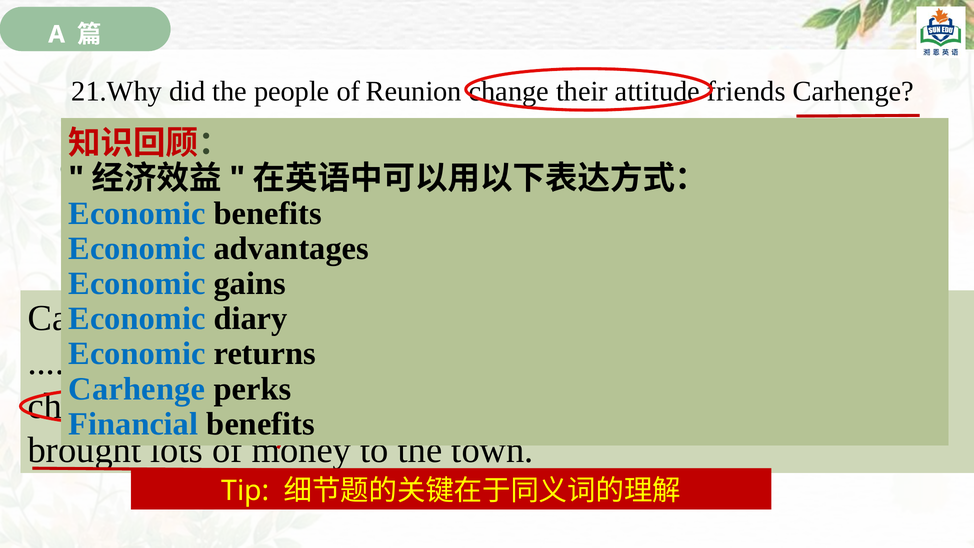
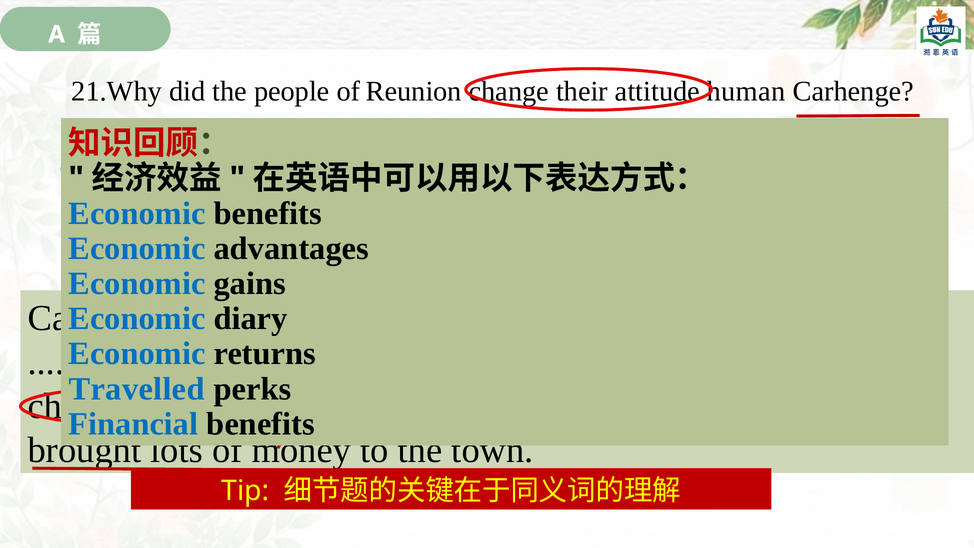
friends: friends -> human (746, 91)
Carhenge: Carhenge -> Travelled (137, 389)
